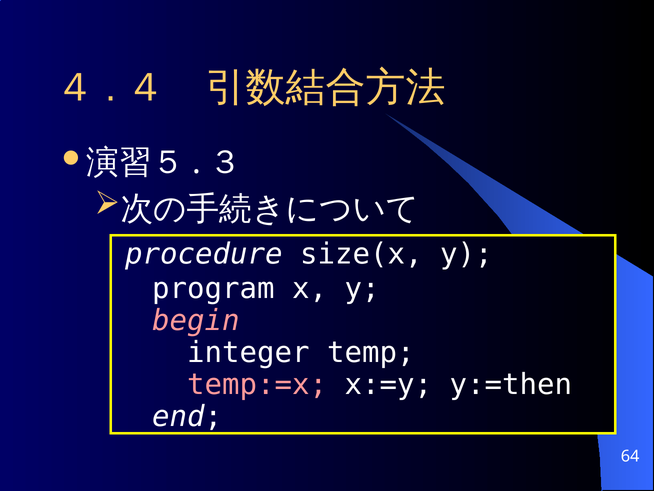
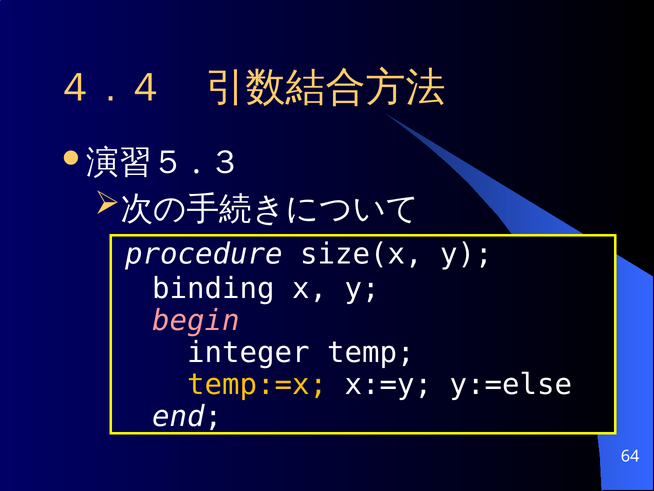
program: program -> binding (213, 289)
temp:=x colour: pink -> yellow (257, 384)
y:=then: y:=then -> y:=else (511, 384)
